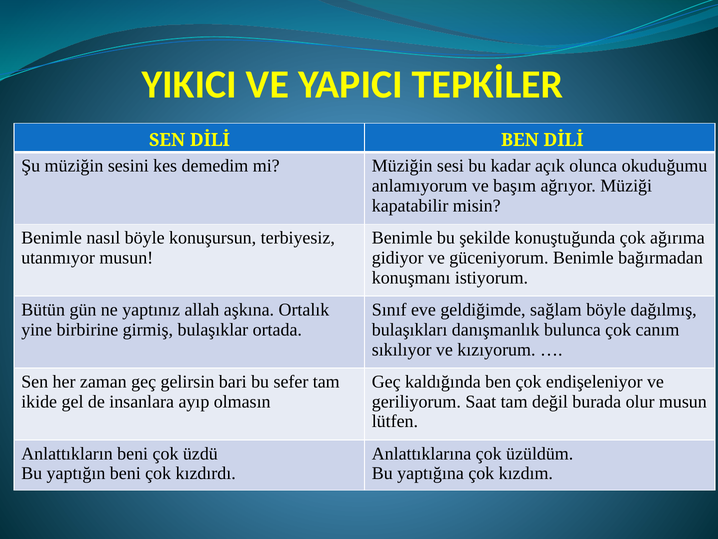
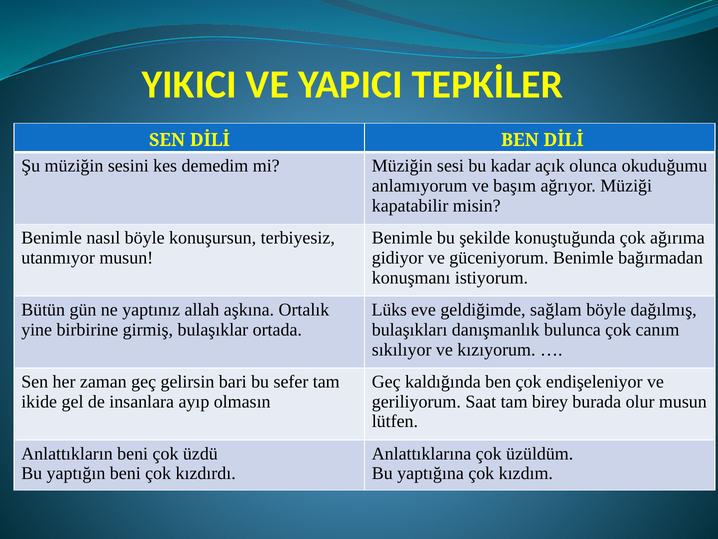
Sınıf: Sınıf -> Lüks (389, 310)
değil: değil -> birey (550, 401)
